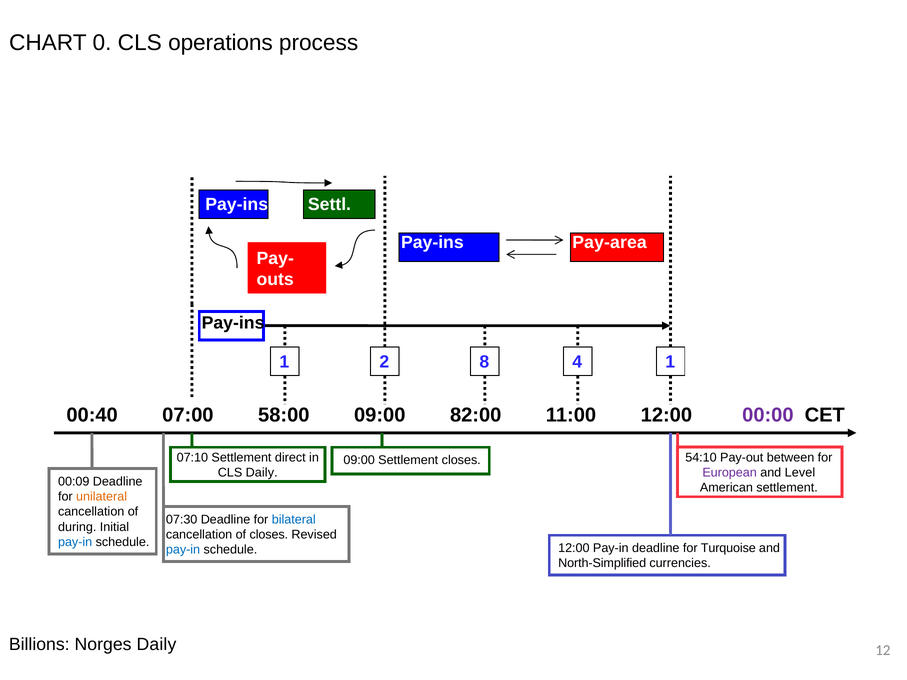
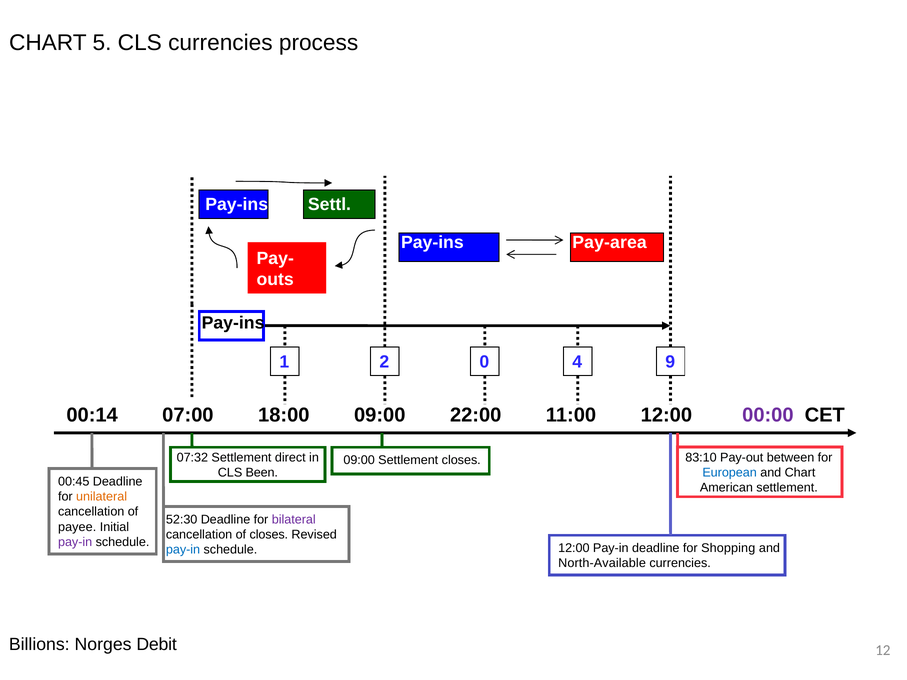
0: 0 -> 5 (102, 43)
CLS operations: operations -> currencies (220, 43)
8: 8 -> 0 (484, 362)
4 1: 1 -> 9 (670, 362)
00:40: 00:40 -> 00:14 (92, 415)
58:00: 58:00 -> 18:00 (284, 415)
82:00: 82:00 -> 22:00 (476, 415)
07:10: 07:10 -> 07:32 (192, 458)
54:10: 54:10 -> 83:10 (701, 458)
CLS Daily: Daily -> Been (262, 473)
European colour: purple -> blue (730, 473)
and Level: Level -> Chart (800, 473)
00:09: 00:09 -> 00:45 (74, 482)
07:30: 07:30 -> 52:30 (182, 520)
bilateral colour: blue -> purple (294, 520)
during: during -> payee (77, 527)
pay-in colour: blue -> purple (75, 542)
Turquoise: Turquoise -> Shopping (728, 548)
North-Simplified: North-Simplified -> North-Available (602, 563)
Norges Daily: Daily -> Debit (157, 645)
